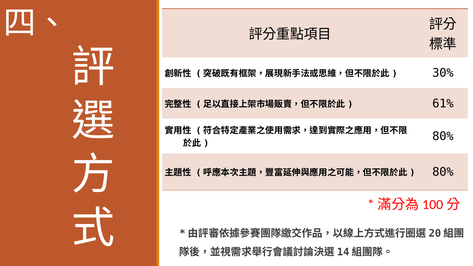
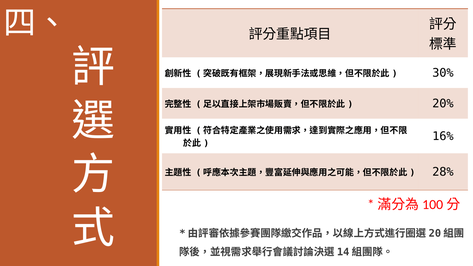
61%: 61% -> 20% (443, 104)
80%: 80% -> 16% (443, 136)
80%: 80% -> 28% (443, 172)
